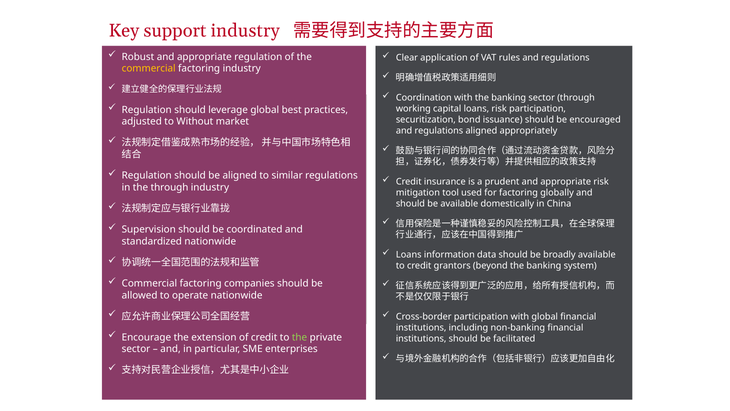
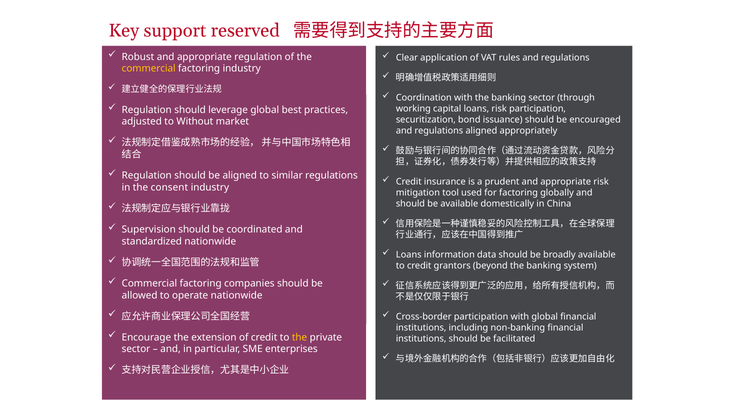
support industry: industry -> reserved (245, 30)
the through: through -> consent (169, 187)
the colour: light green -> yellow (300, 337)
